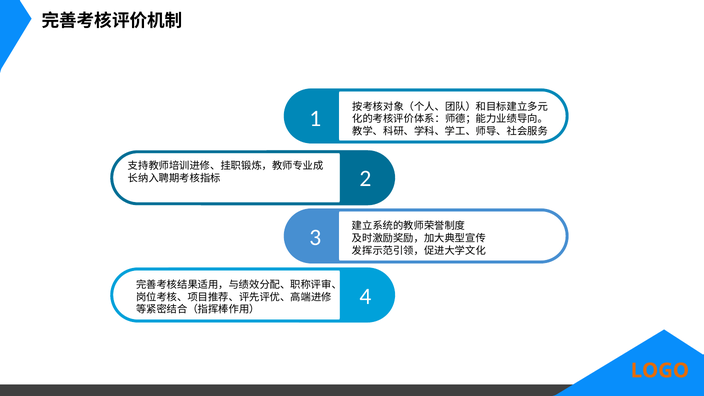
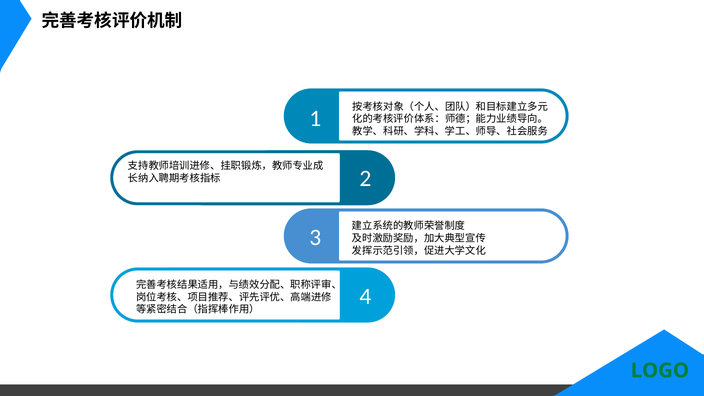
LOGO colour: orange -> green (660, 371)
